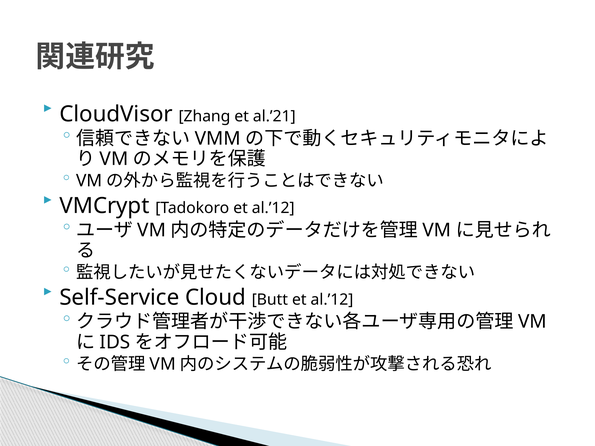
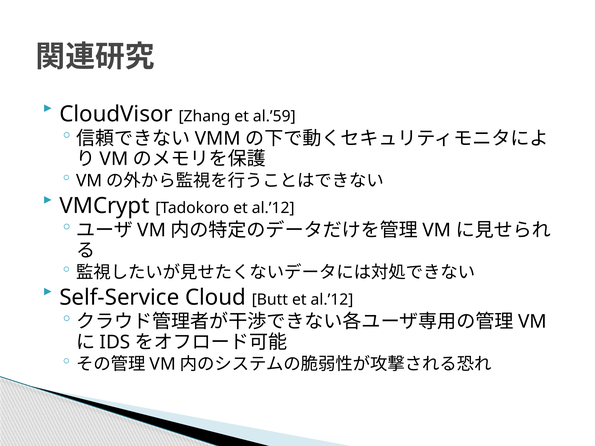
al.’21: al.’21 -> al.’59 (274, 116)
